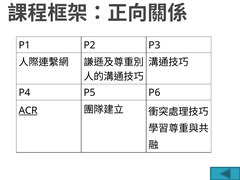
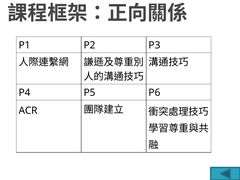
ACR underline: present -> none (28, 111)
